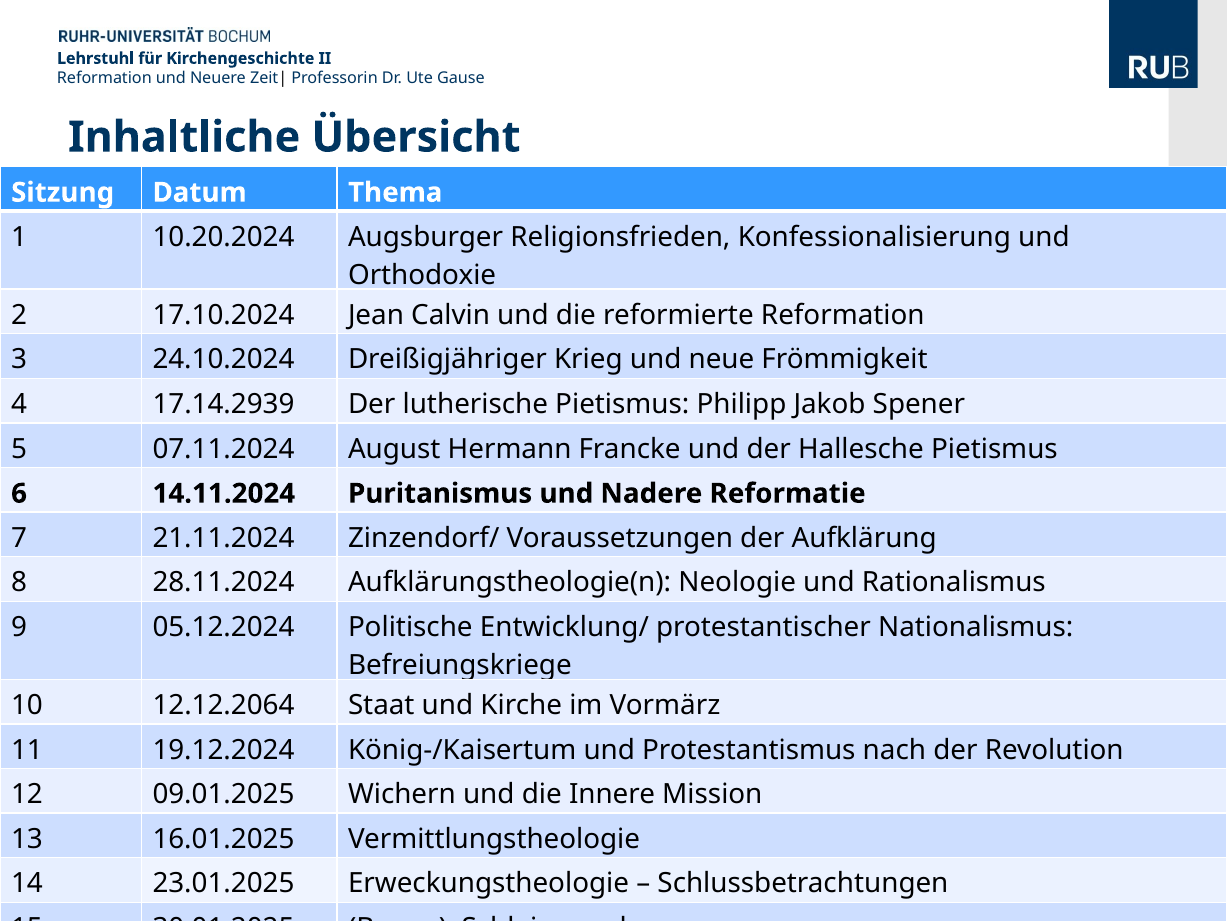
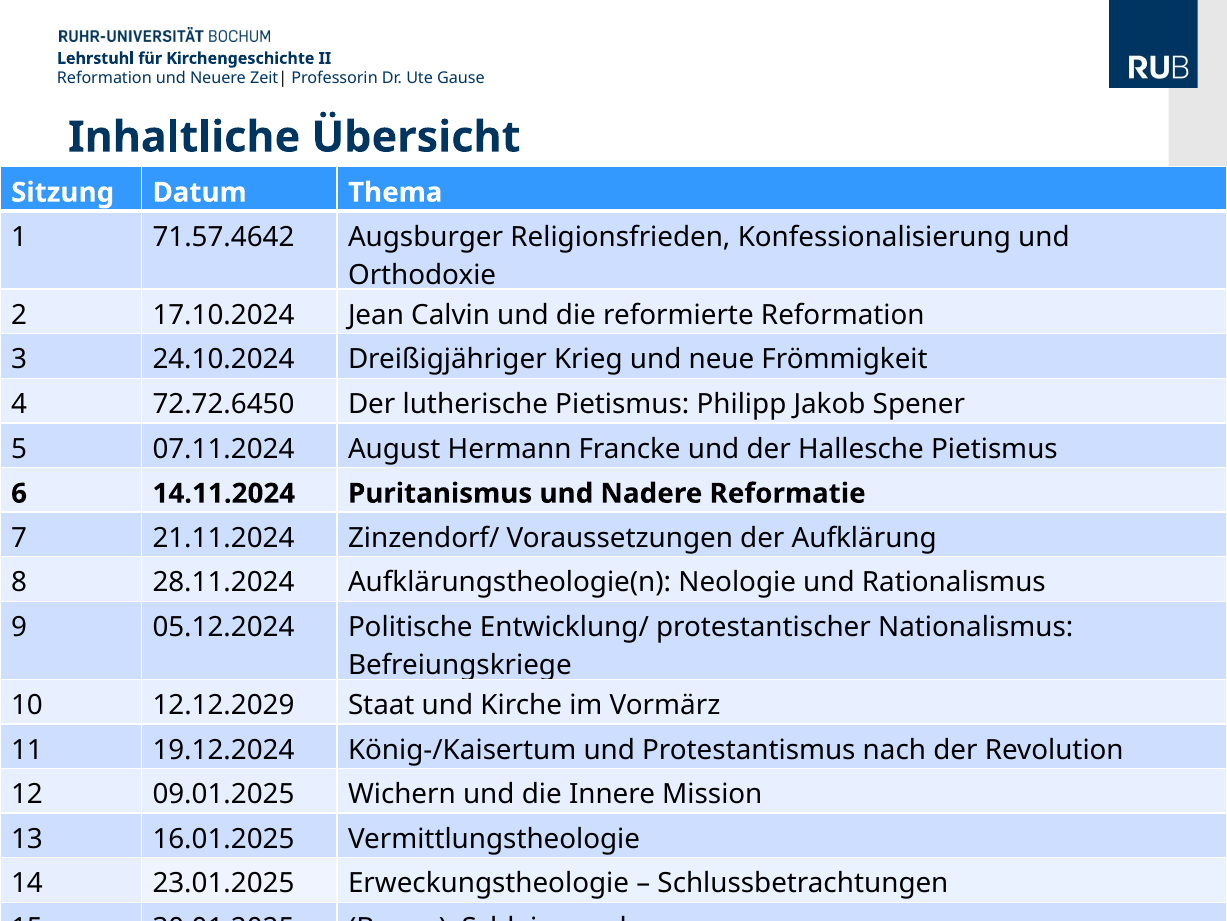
10.20.2024: 10.20.2024 -> 71.57.4642 (224, 237)
17.14.2939: 17.14.2939 -> 72.72.6450 (224, 404)
12.12.2064: 12.12.2064 -> 12.12.2029 (224, 705)
